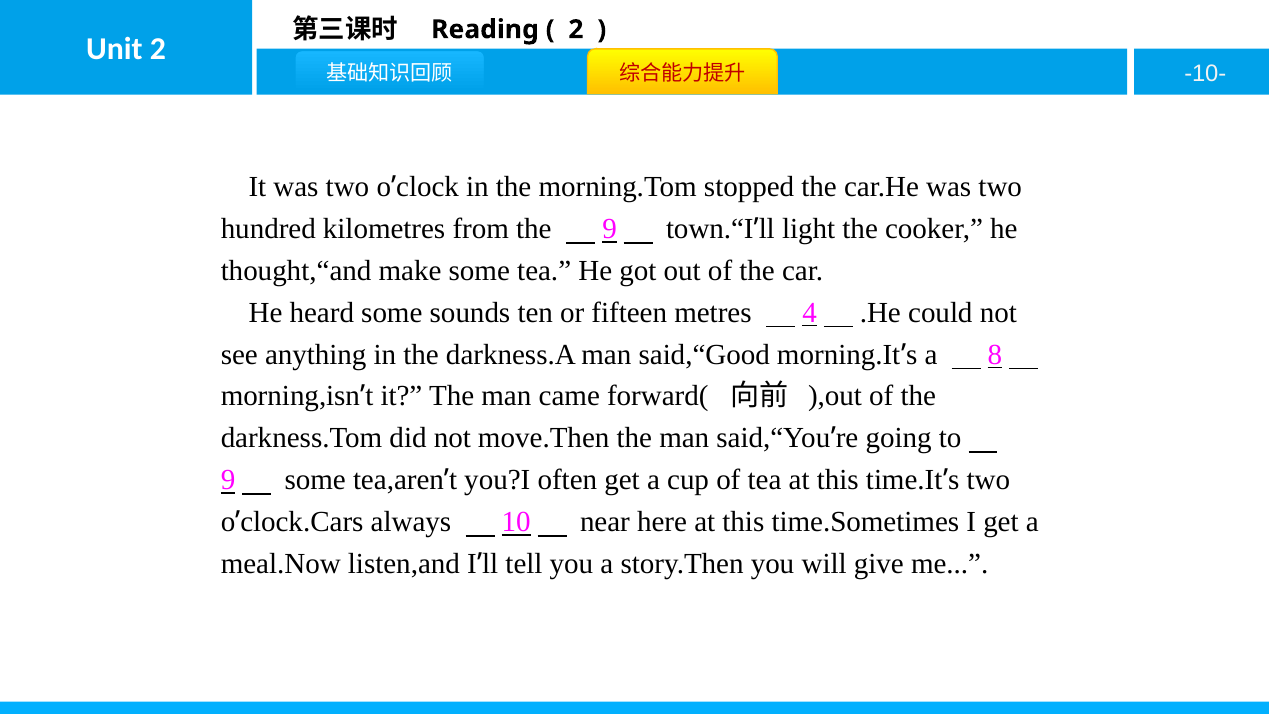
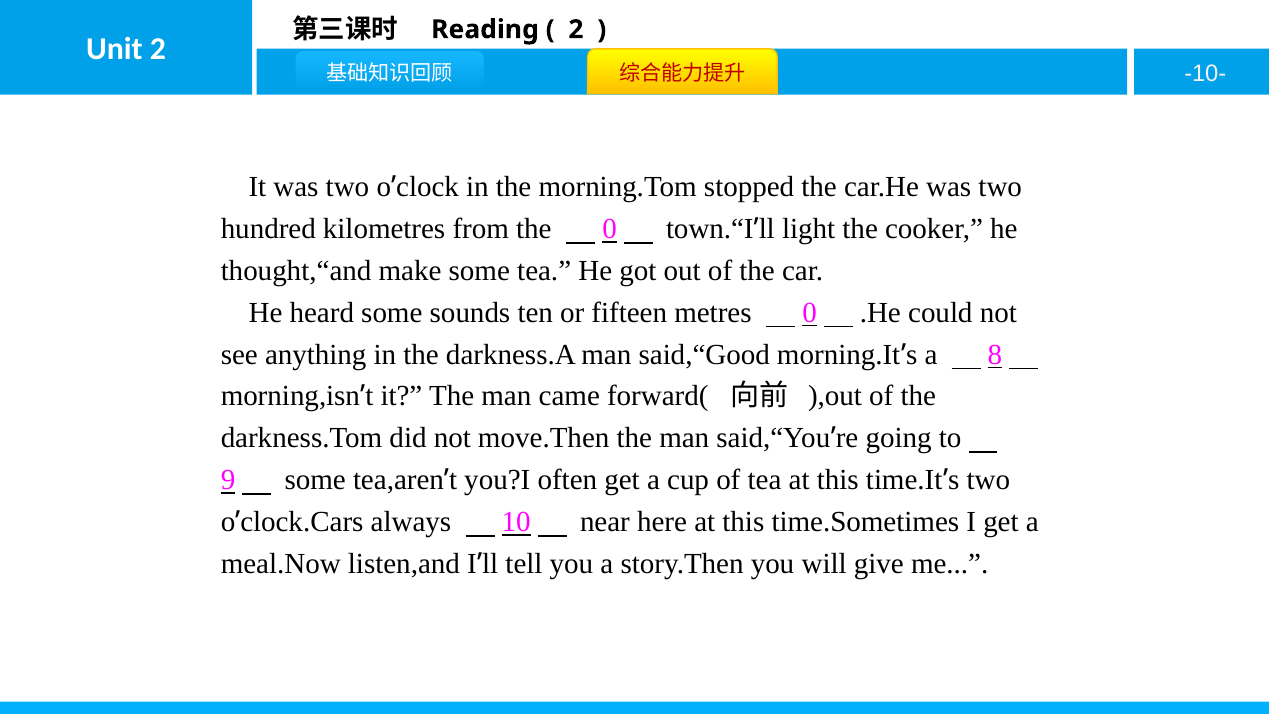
the 9: 9 -> 0 (610, 229)
metres 4: 4 -> 0 (810, 312)
